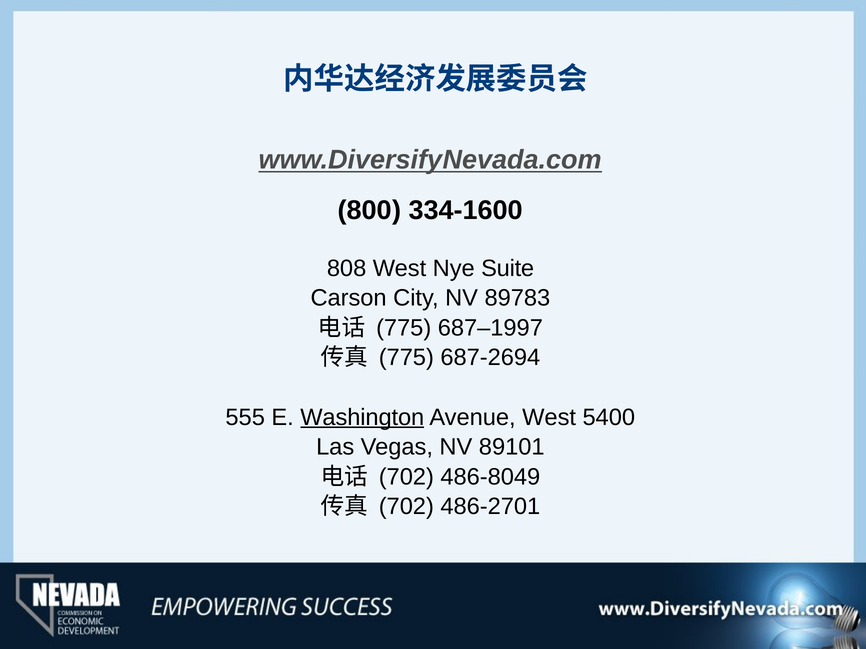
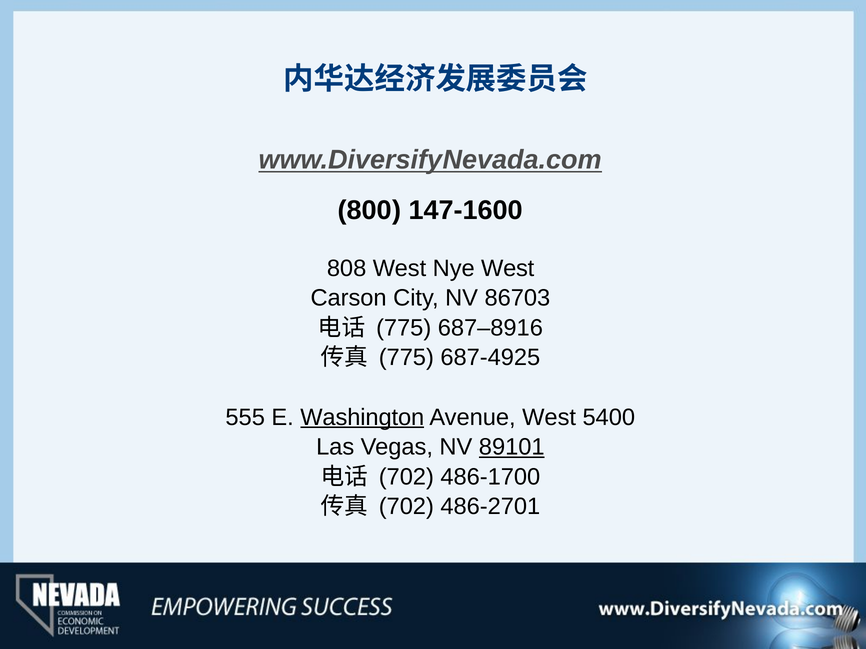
334-1600: 334-1600 -> 147-1600 (466, 210)
Nye Suite: Suite -> West (508, 269)
89783: 89783 -> 86703 (517, 298)
687–1997: 687–1997 -> 687–8916 (490, 328)
687-2694: 687-2694 -> 687-4925 (490, 358)
89101 underline: none -> present (512, 447)
486-8049: 486-8049 -> 486-1700 (490, 477)
